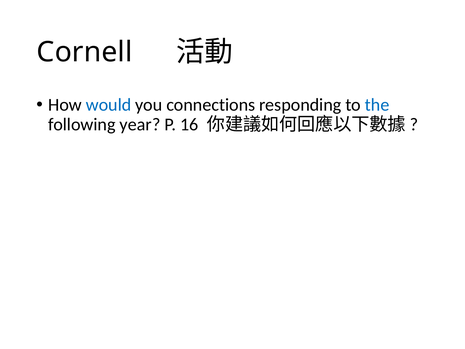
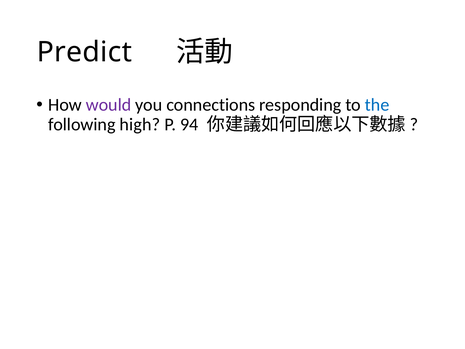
Cornell: Cornell -> Predict (84, 52)
would colour: blue -> purple (109, 105)
year: year -> high (140, 124)
16: 16 -> 94 (189, 124)
